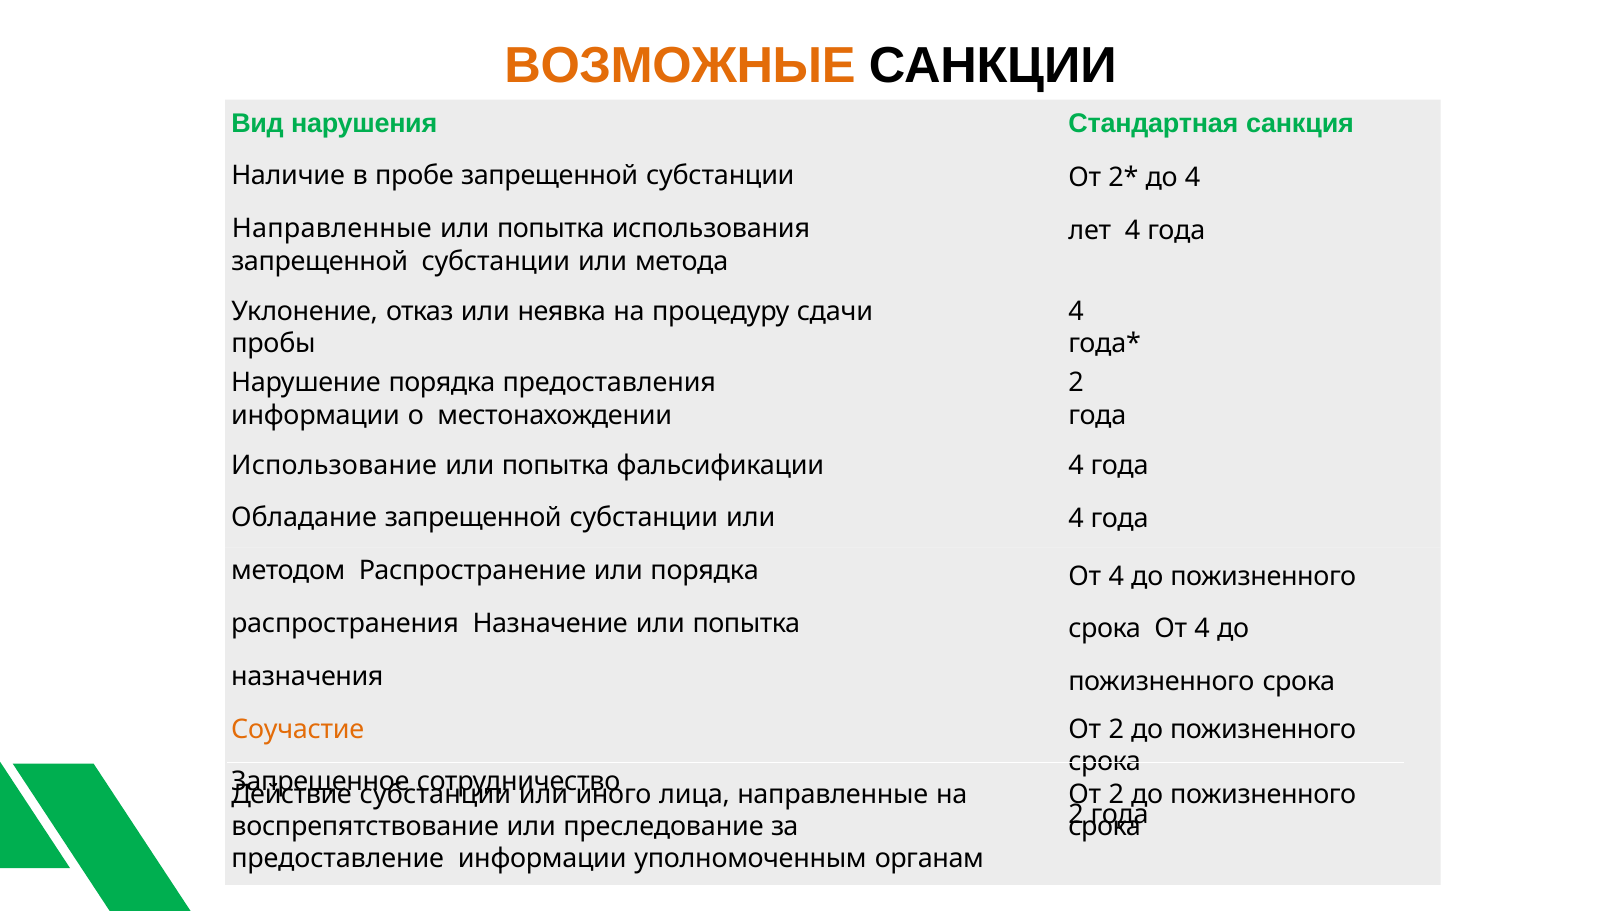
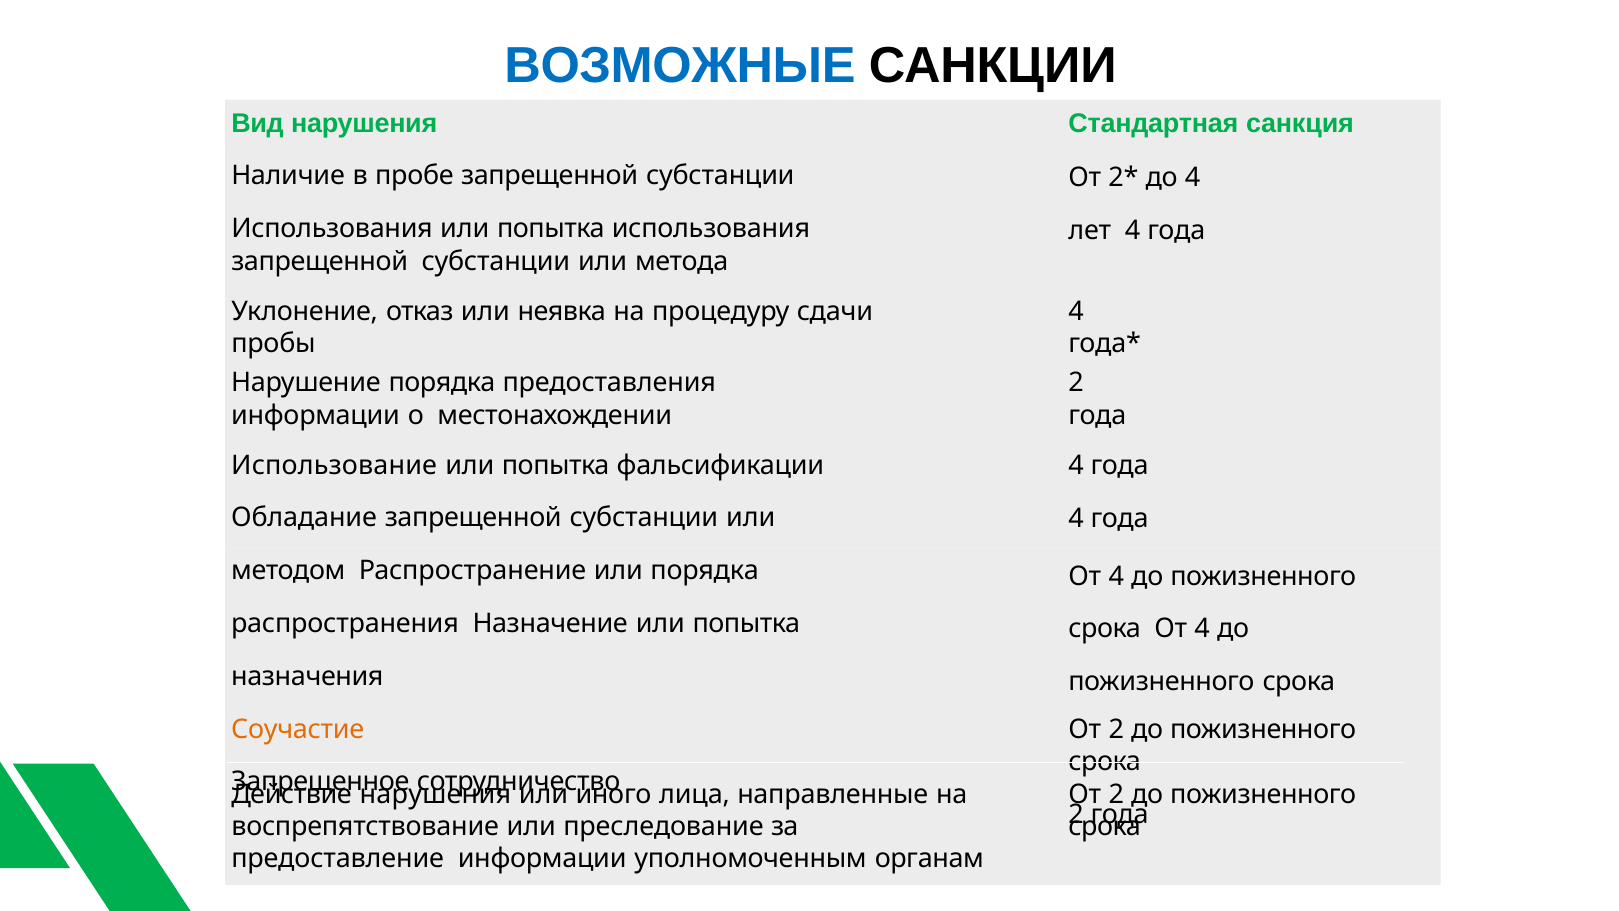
ВОЗМОЖНЫЕ colour: orange -> blue (680, 65)
Направленные: Направленные -> Использования (332, 229)
субстанции: субстанции -> нарушения (435, 794)
